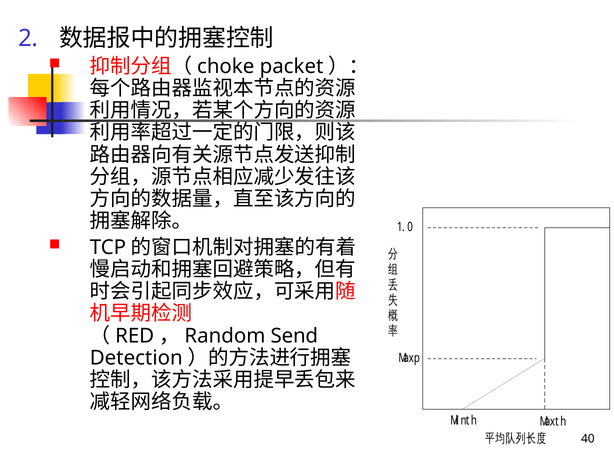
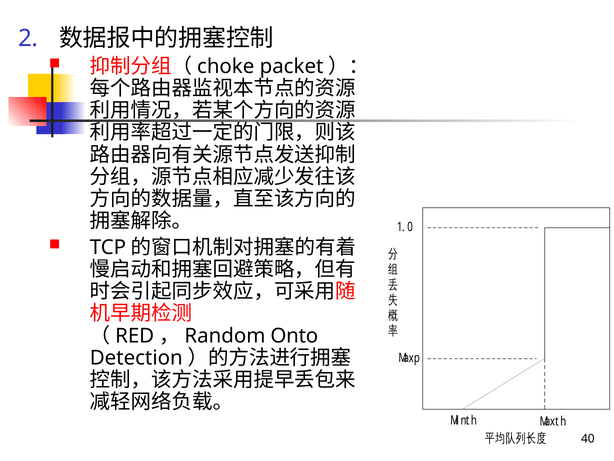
Send: Send -> Onto (294, 335)
